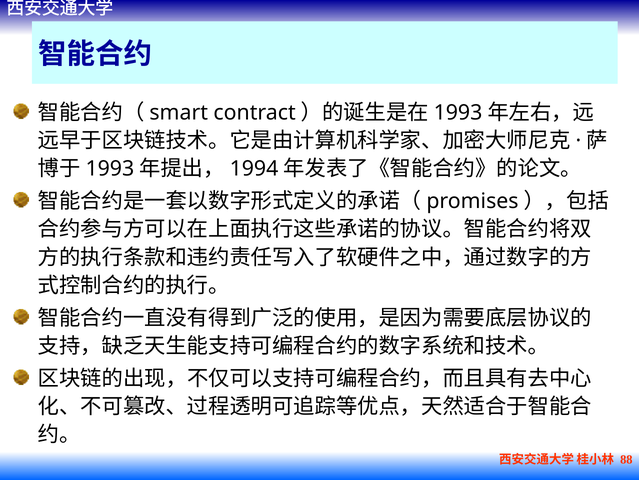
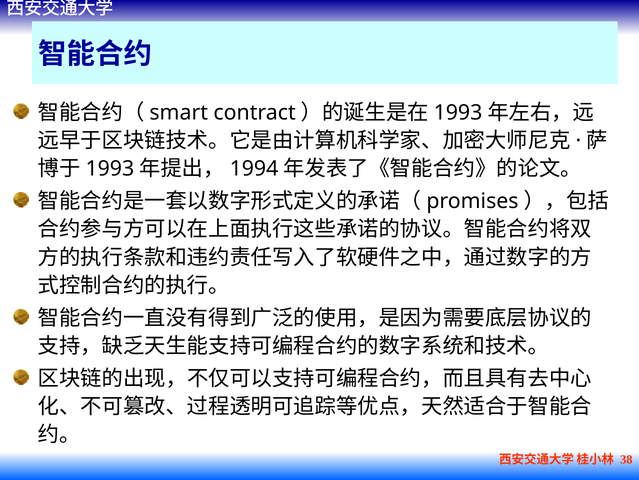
88: 88 -> 38 (626, 459)
